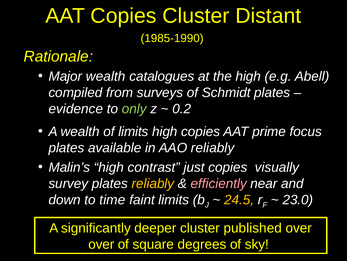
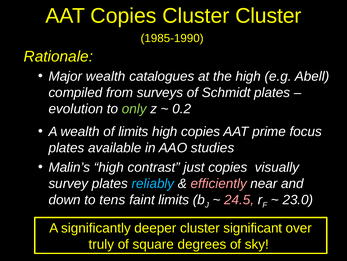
Cluster Distant: Distant -> Cluster (268, 16)
evidence: evidence -> evolution (76, 109)
AAO reliably: reliably -> studies (213, 147)
reliably colour: yellow -> light blue (153, 183)
time: time -> tens (112, 199)
24.5 colour: yellow -> pink (239, 199)
published: published -> significant (253, 228)
over: over -> truly (101, 244)
